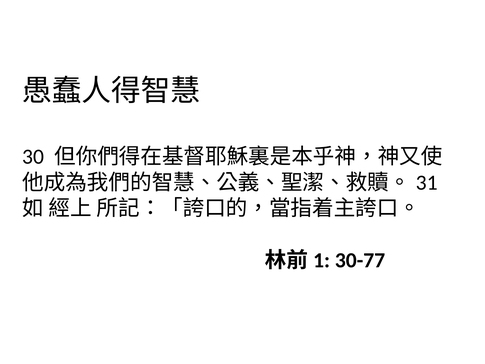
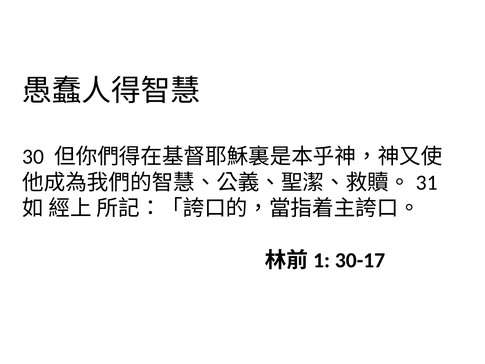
30-77: 30-77 -> 30-17 (360, 260)
